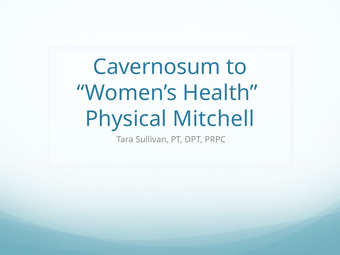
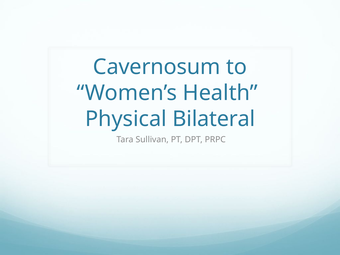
Mitchell: Mitchell -> Bilateral (214, 119)
